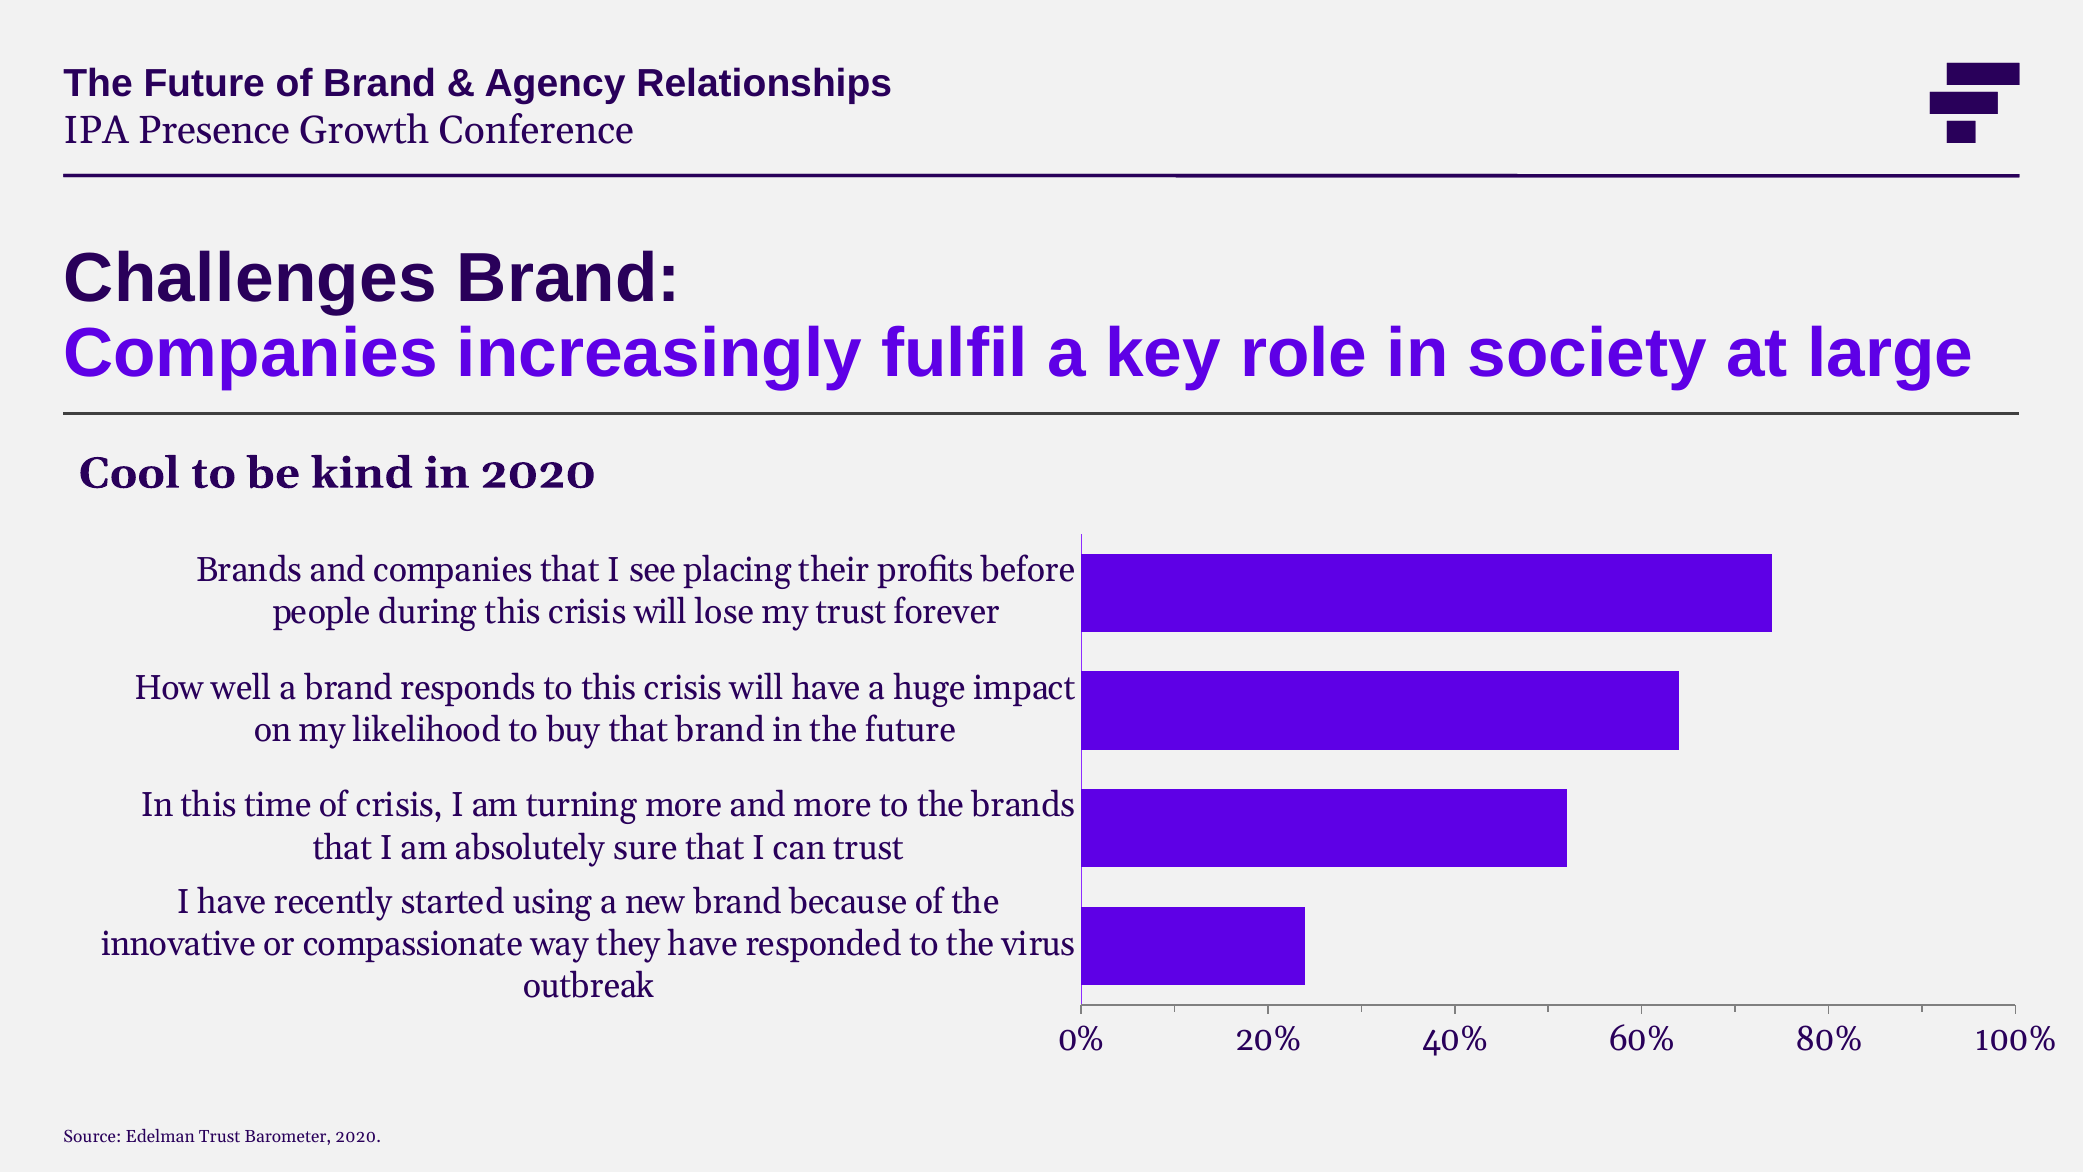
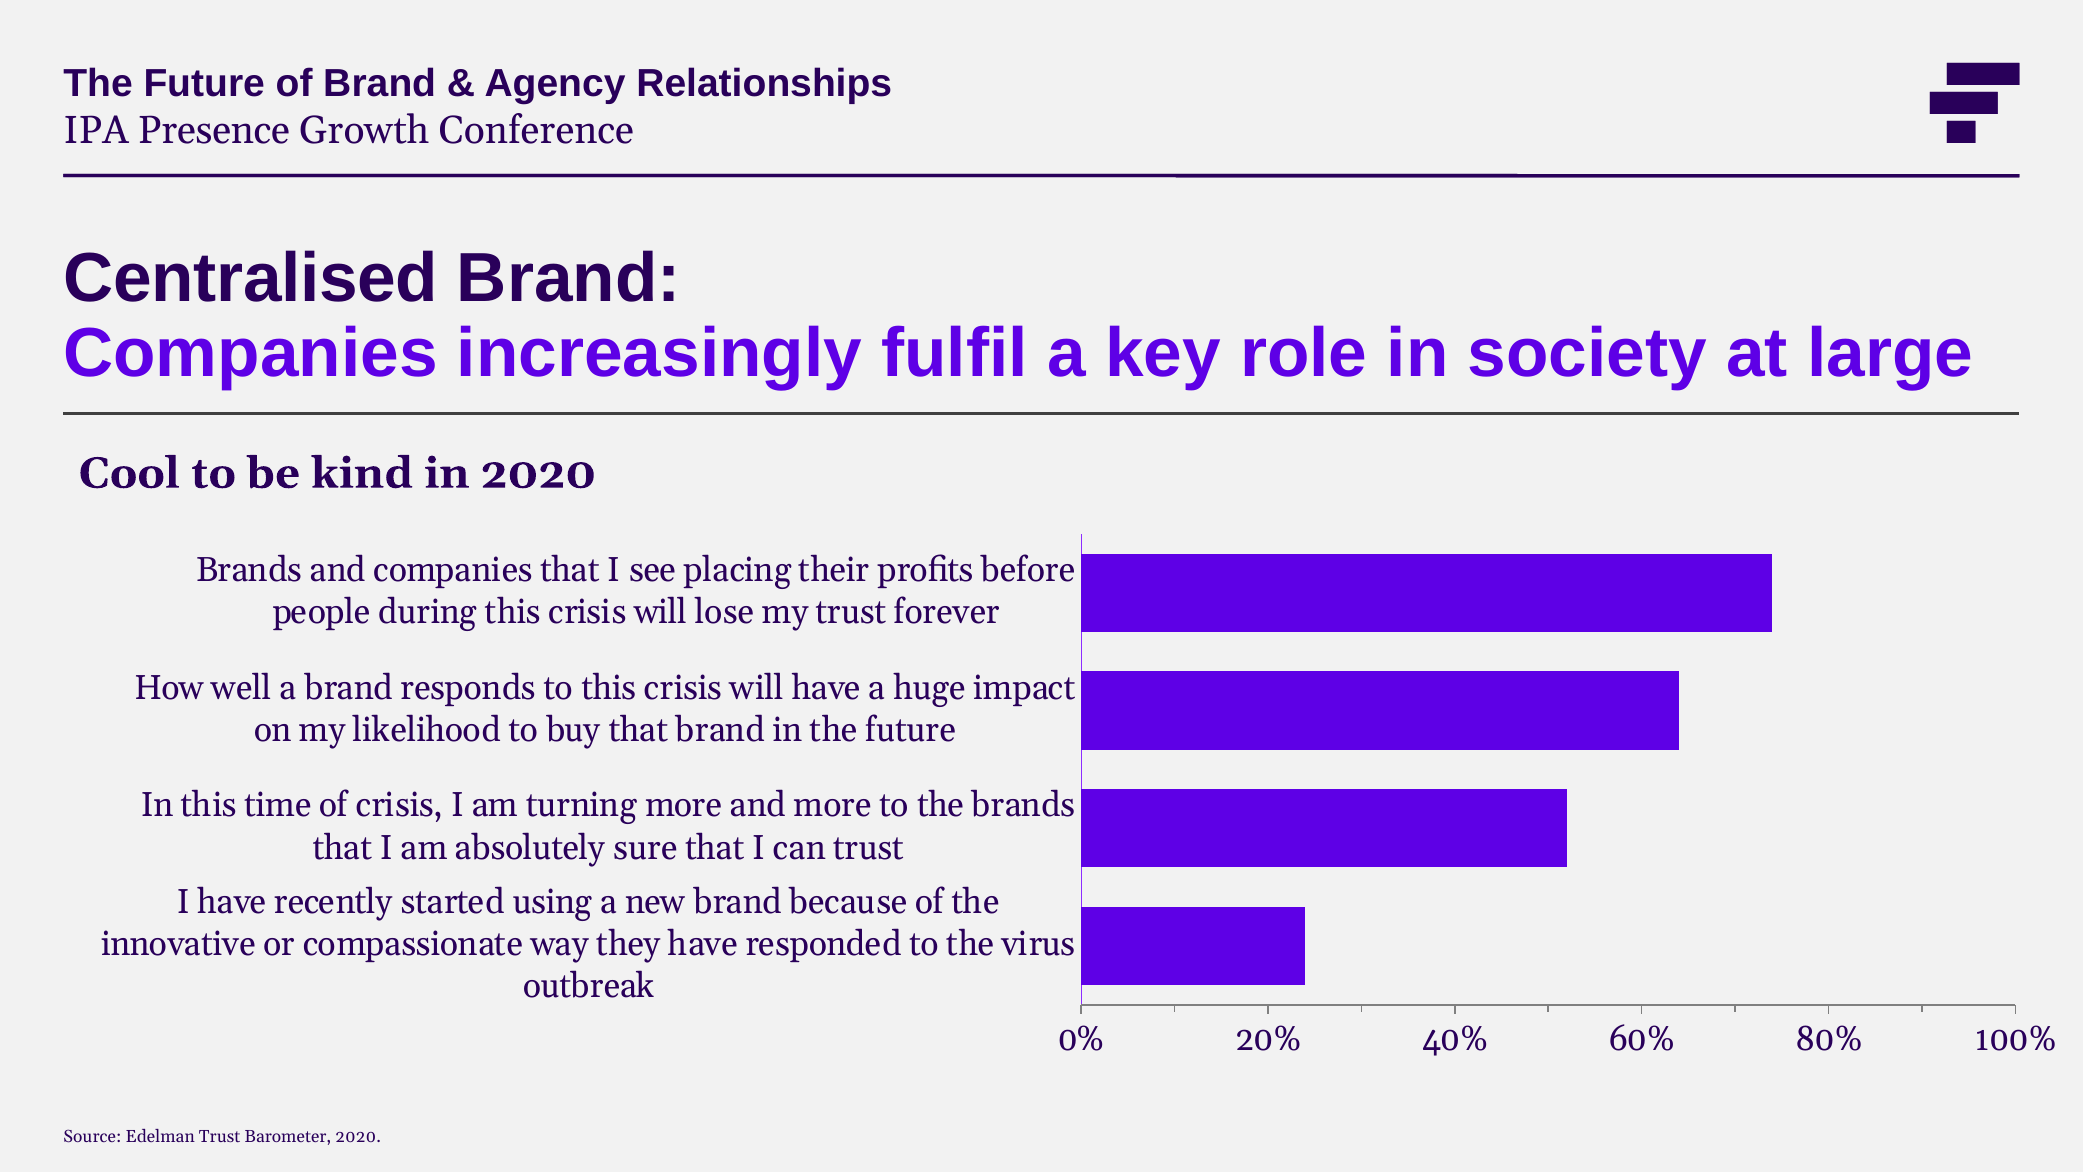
Challenges: Challenges -> Centralised (251, 279)
